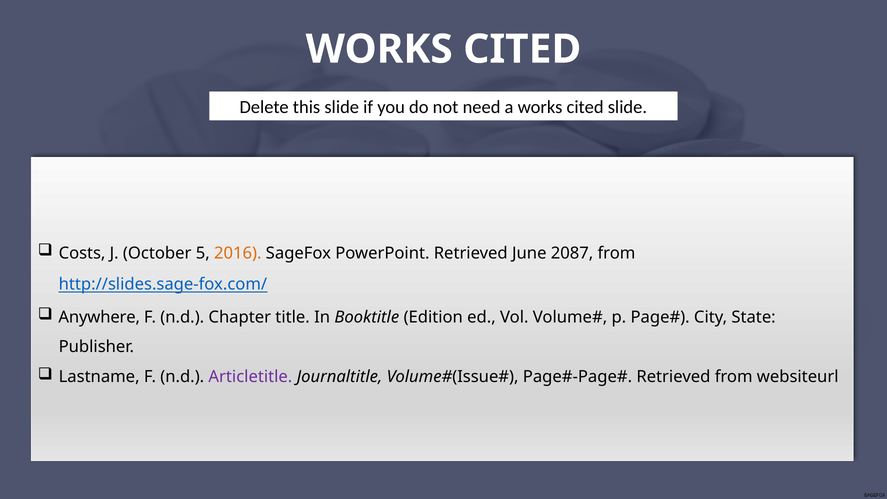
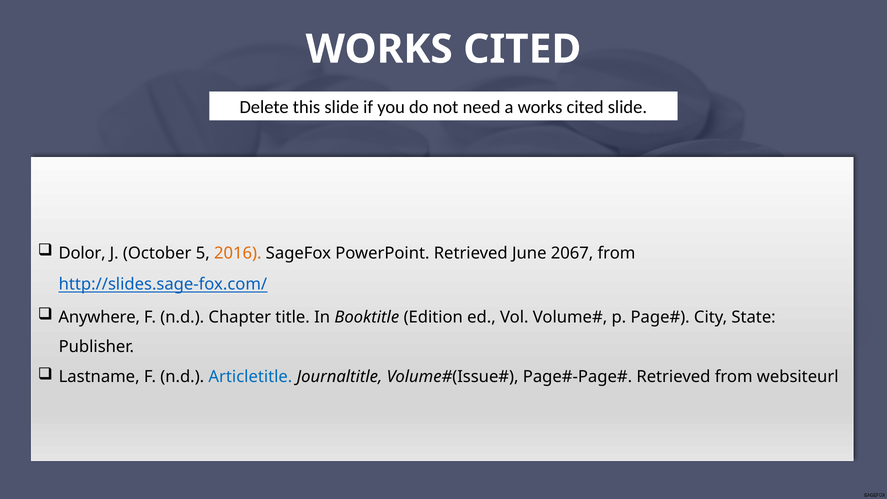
Costs: Costs -> Dolor (82, 253)
2087: 2087 -> 2067 (572, 253)
Articletitle colour: purple -> blue (250, 377)
